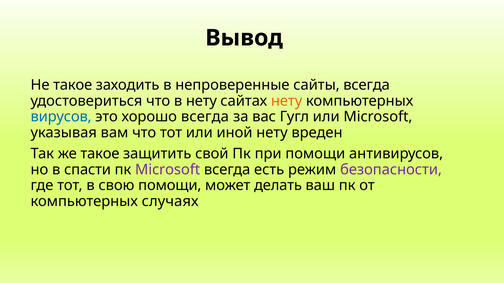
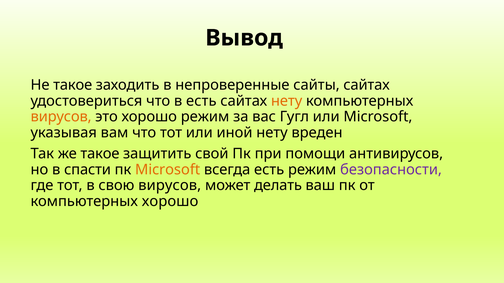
сайты всегда: всегда -> сайтах (367, 85)
в нету: нету -> есть (201, 101)
вирусов colour: blue -> orange (61, 117)
хорошо всегда: всегда -> режим (205, 117)
Microsoft colour: purple -> orange (168, 170)
свою помощи: помощи -> вирусов (170, 186)
компьютерных случаях: случаях -> хорошо (170, 202)
